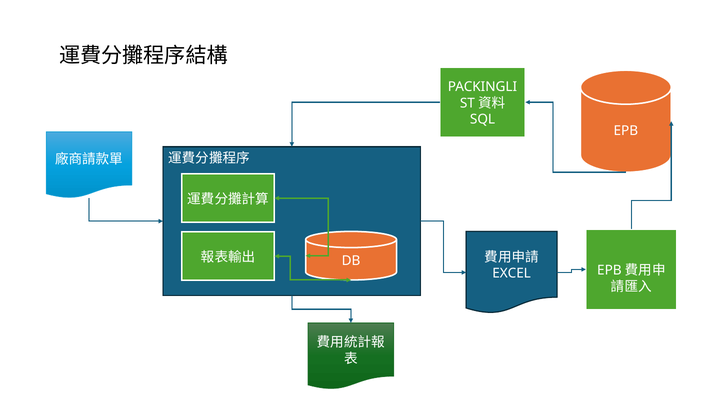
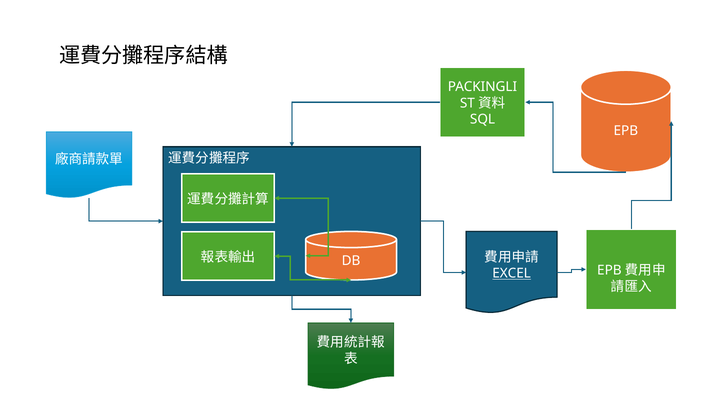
EXCEL underline: none -> present (512, 274)
